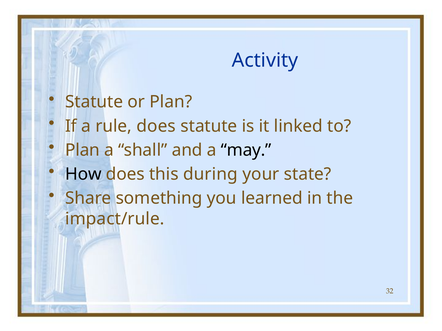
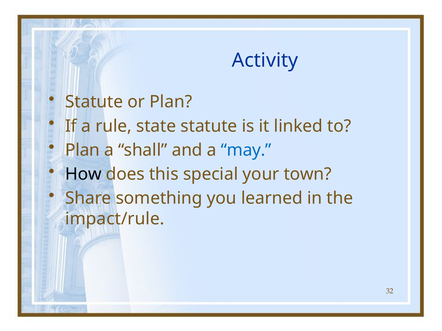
rule does: does -> state (156, 126)
may colour: black -> blue (246, 150)
during: during -> special (211, 174)
state: state -> town (308, 174)
